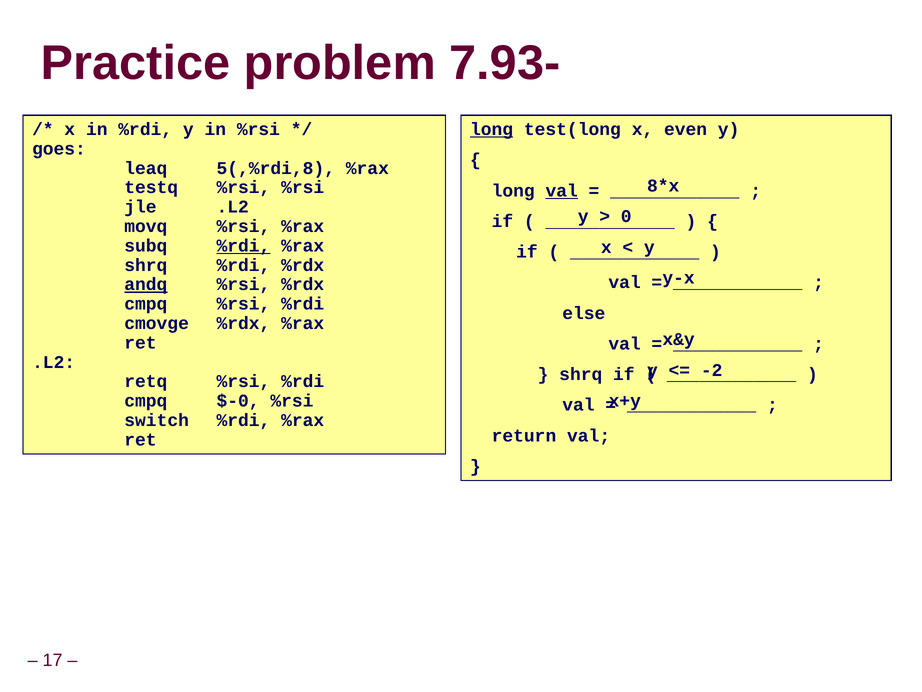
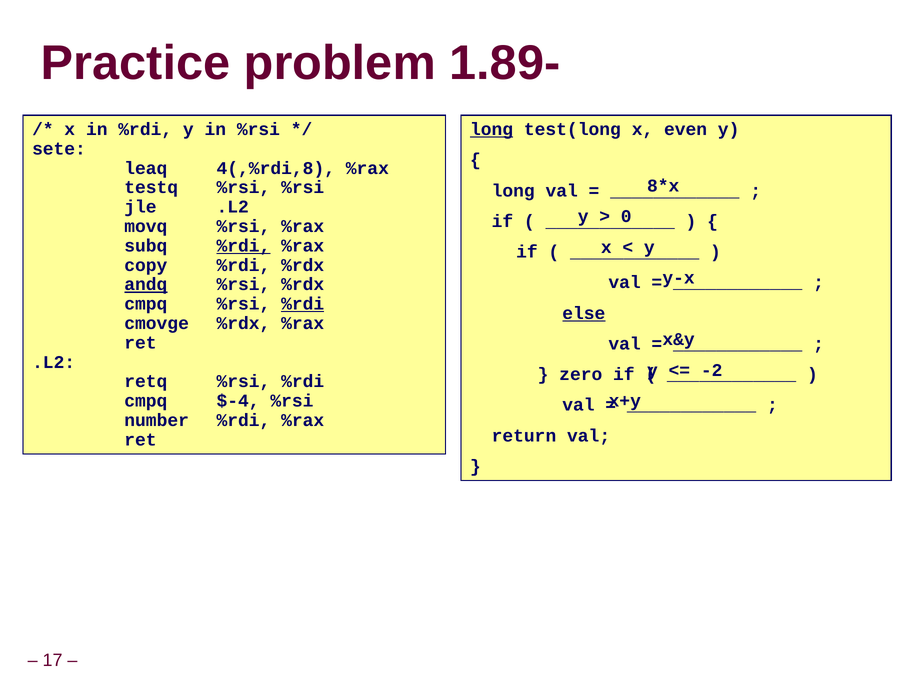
7.93-: 7.93- -> 1.89- (505, 63)
goes: goes -> sete (59, 149)
5(,%rdi,8: 5(,%rdi,8 -> 4(,%rdi,8 (276, 168)
val underline: present -> none (562, 190)
shrq: shrq -> copy (146, 265)
%rdi underline: none -> present (303, 304)
else underline: none -> present (584, 313)
shrq: shrq -> zero (581, 374)
$-0: $-0 -> $-4 (238, 401)
switch: switch -> number (157, 420)
